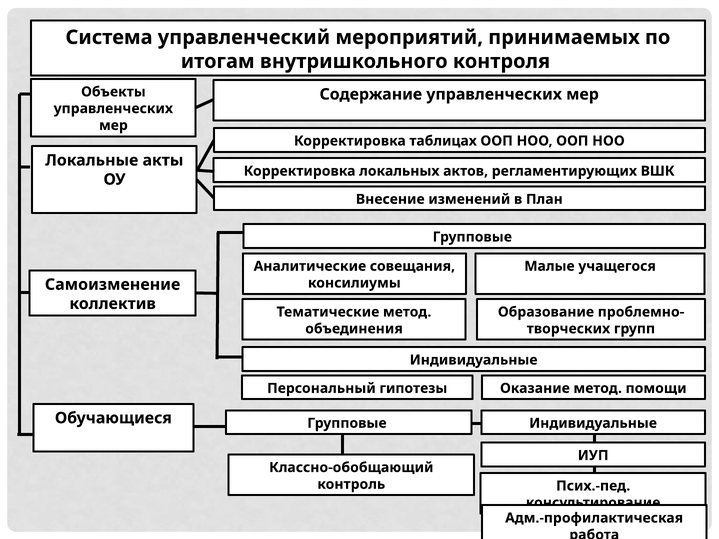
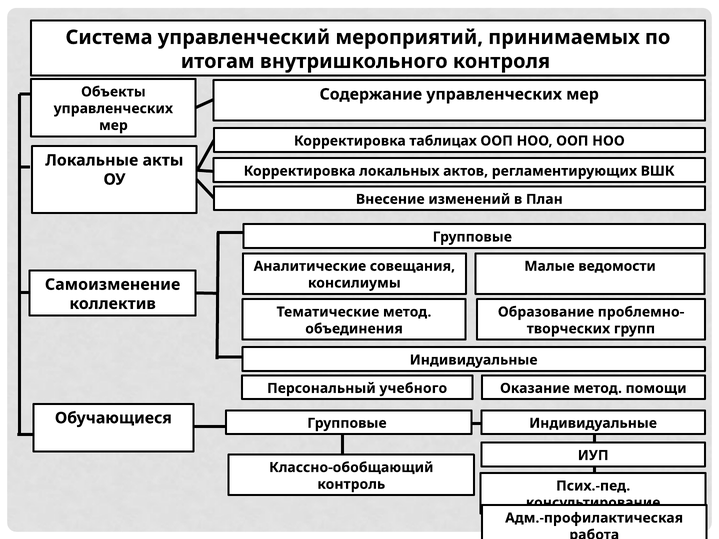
учащегося: учащегося -> ведомости (617, 266)
гипотезы: гипотезы -> учебного (413, 388)
